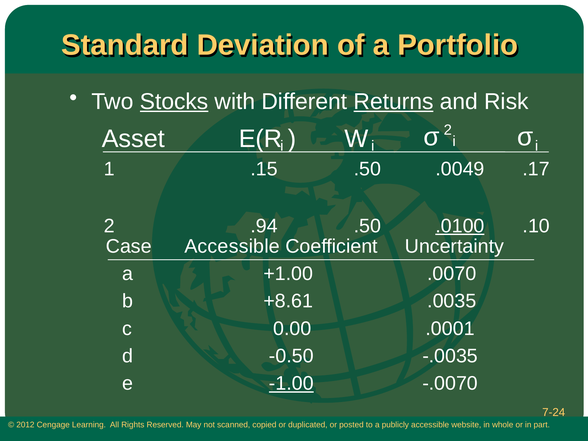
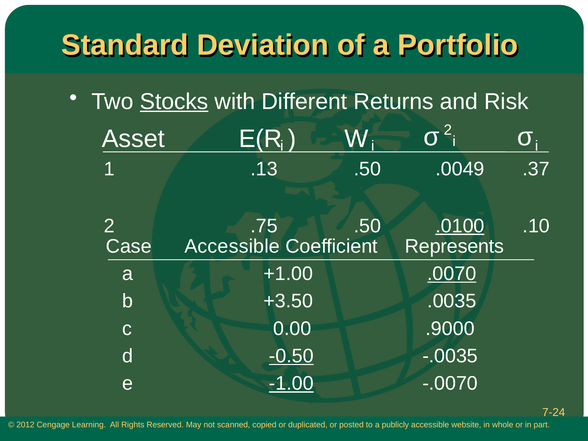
Returns underline: present -> none (394, 102)
.15: .15 -> .13 (264, 169)
.17: .17 -> .37 (536, 169)
.94: .94 -> .75 (264, 226)
Uncertainty: Uncertainty -> Represents (455, 246)
.0070 underline: none -> present (452, 274)
+8.61: +8.61 -> +3.50 (288, 301)
.0001: .0001 -> .9000 (450, 329)
-0.50 underline: none -> present (291, 356)
